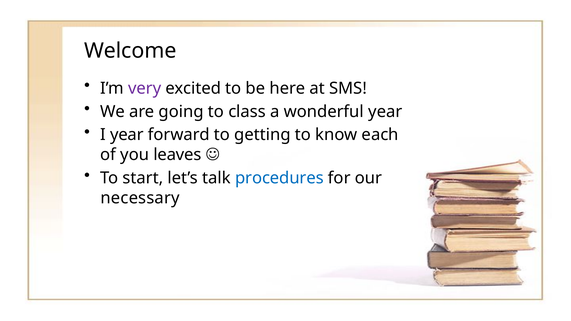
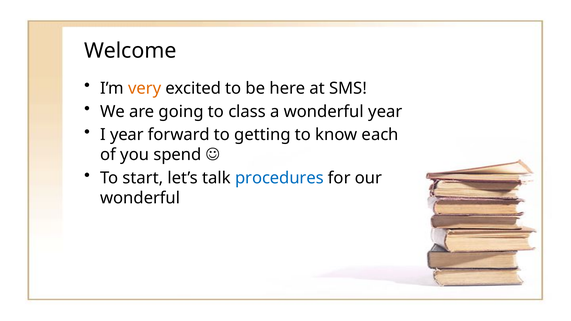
very colour: purple -> orange (145, 88)
leaves: leaves -> spend (177, 155)
necessary: necessary -> wonderful (140, 198)
